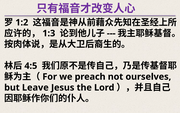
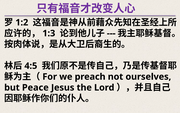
Leave: Leave -> Peace (35, 87)
